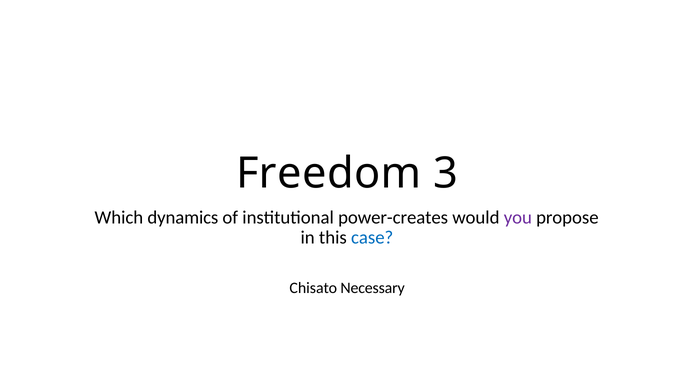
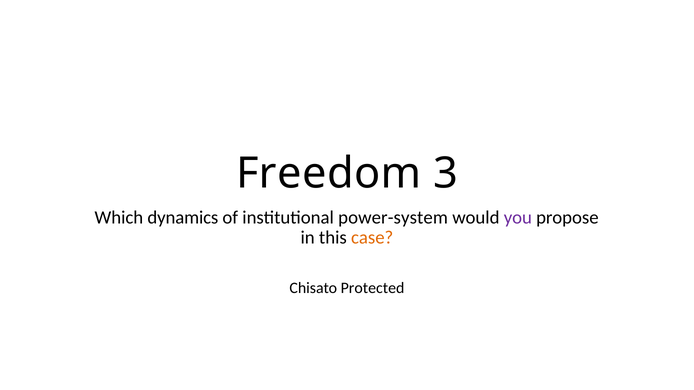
power-creates: power-creates -> power-system (393, 218)
case colour: blue -> orange (372, 238)
Necessary: Necessary -> Protected (373, 288)
